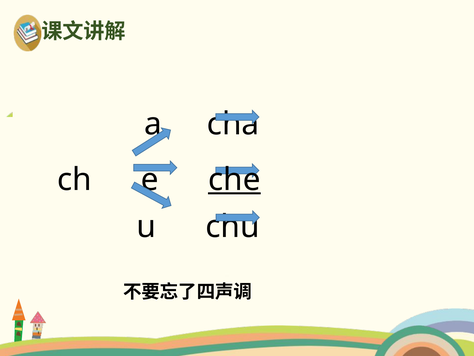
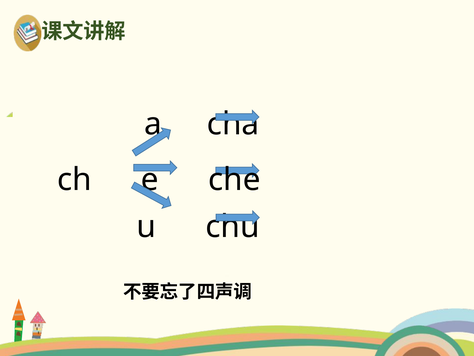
che underline: present -> none (234, 179)
